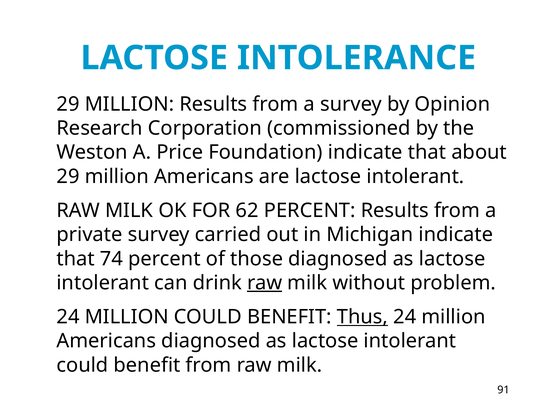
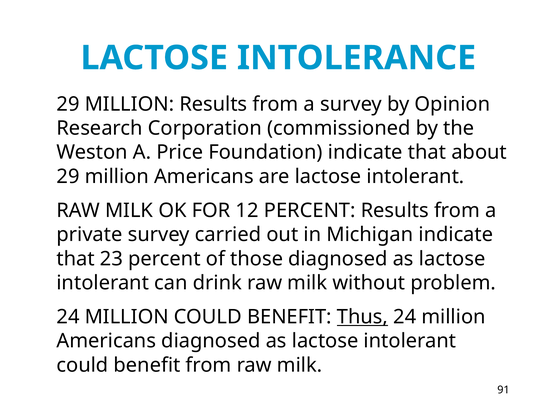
62: 62 -> 12 (247, 211)
74: 74 -> 23 (111, 259)
raw underline: present -> none (265, 283)
